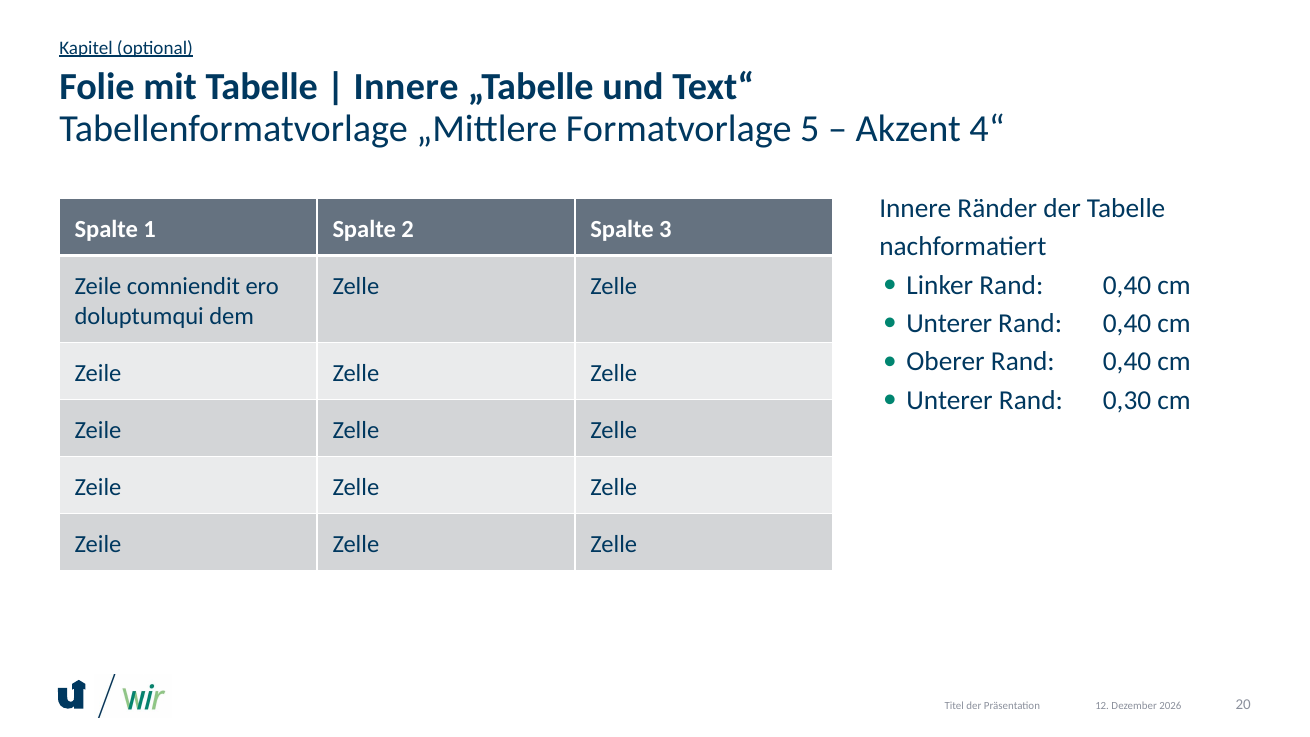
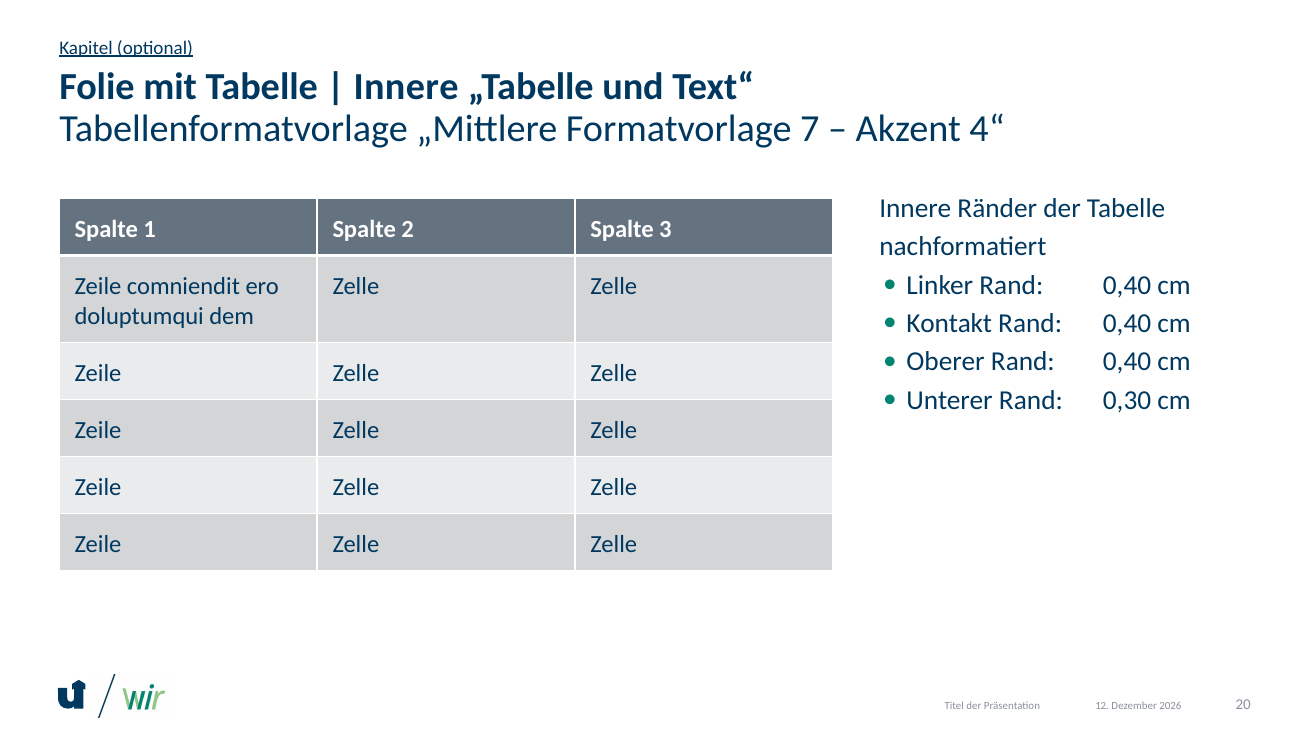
5: 5 -> 7 (810, 128)
Unterer: Unterer -> Kontakt (949, 323)
